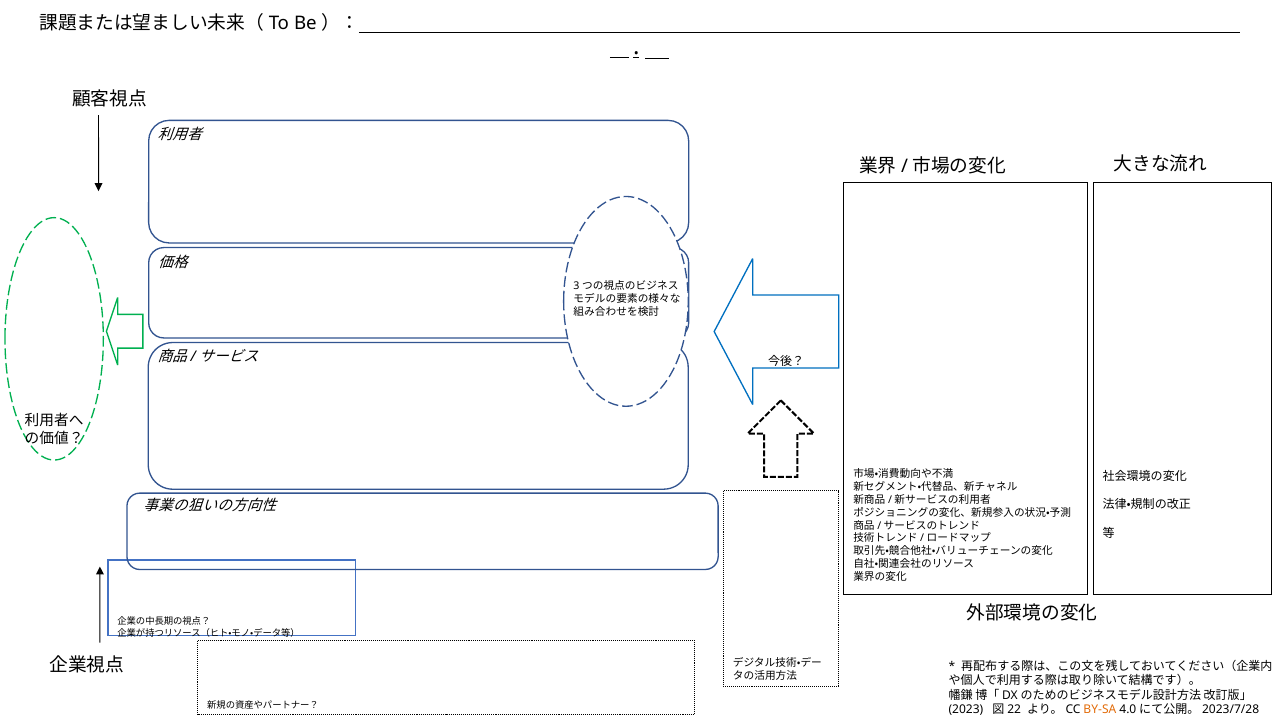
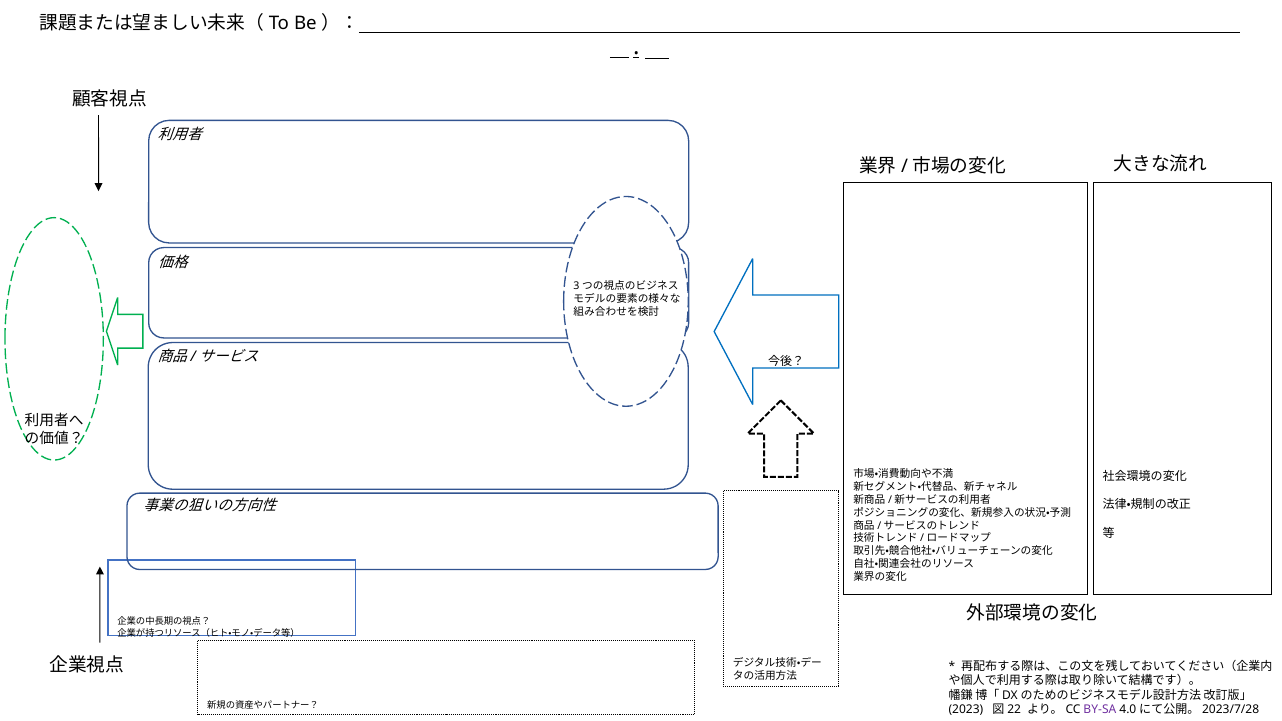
BY-SA colour: orange -> purple (1100, 710)
